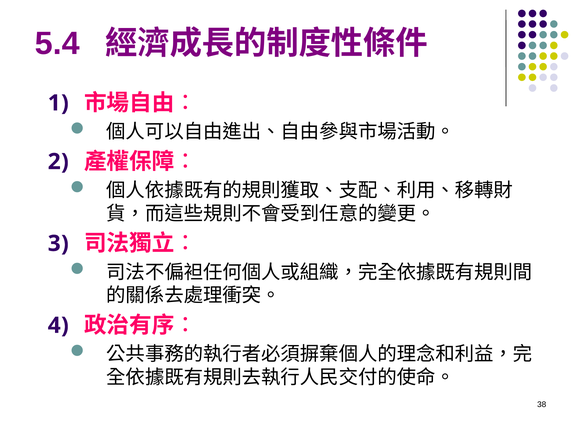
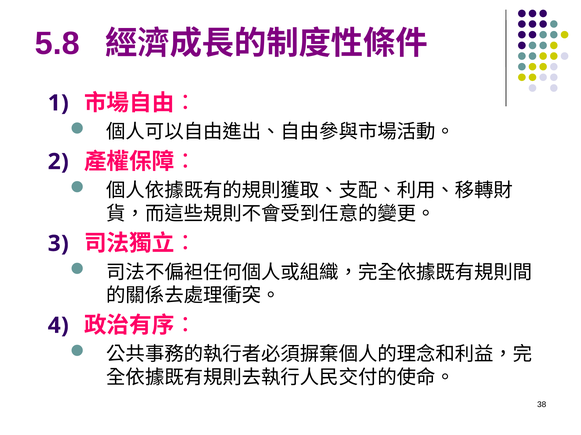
5.4: 5.4 -> 5.8 (57, 44)
